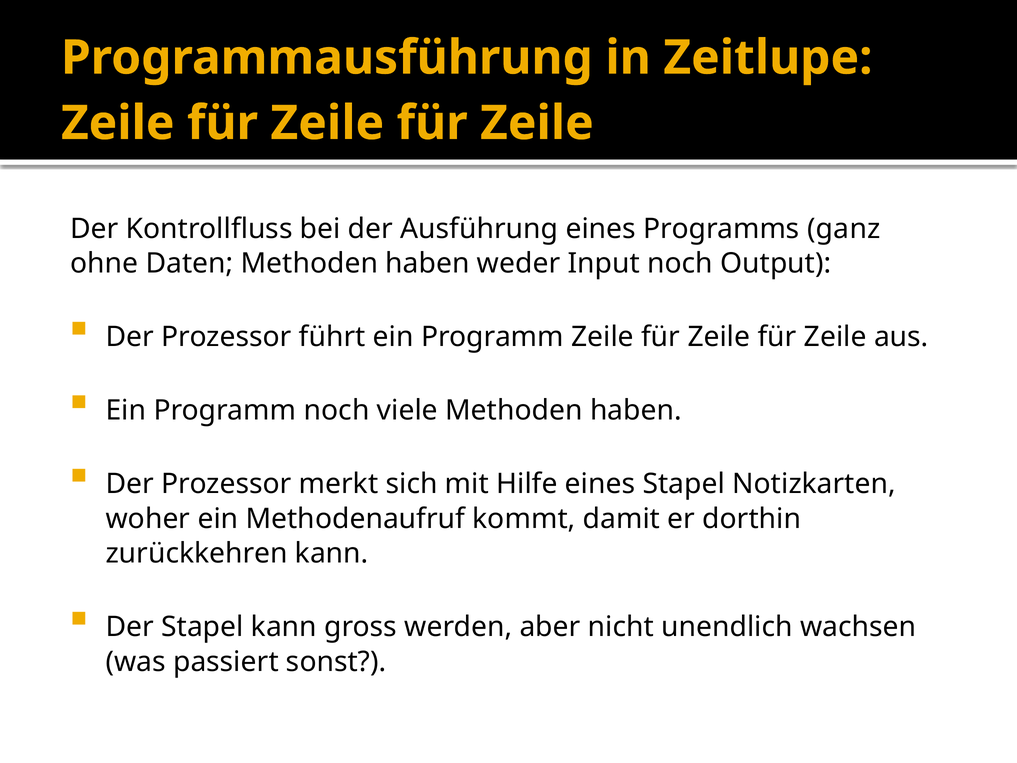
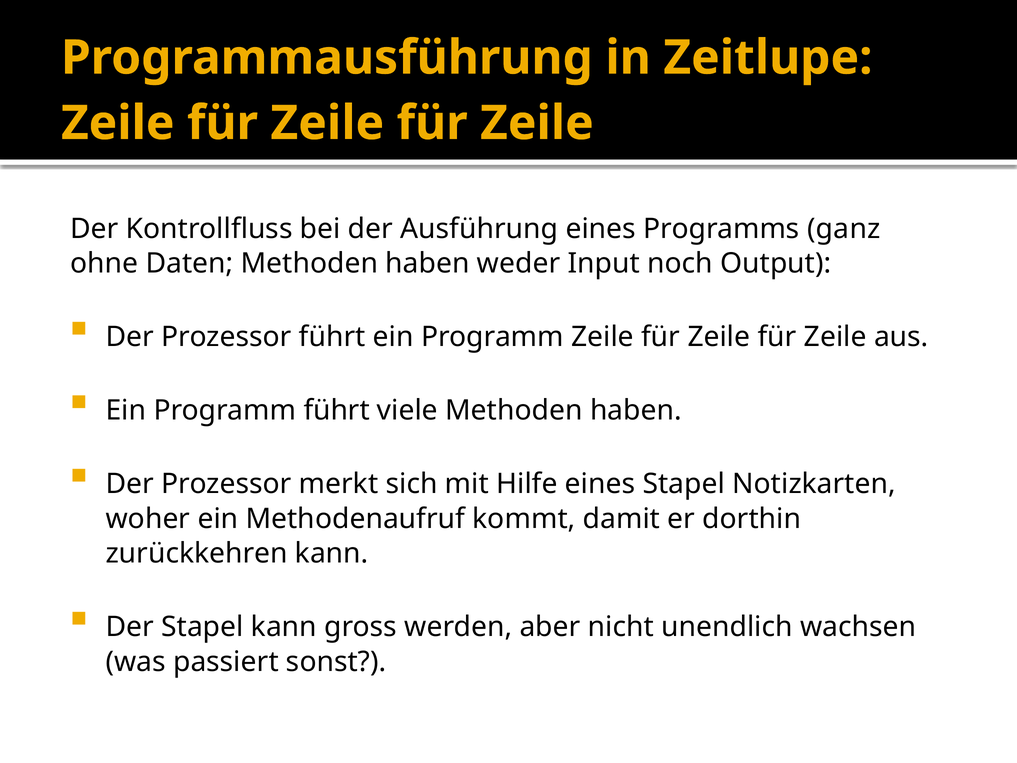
Programm noch: noch -> führt (337, 410)
